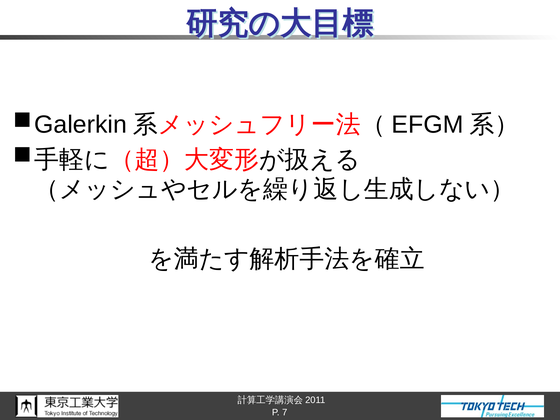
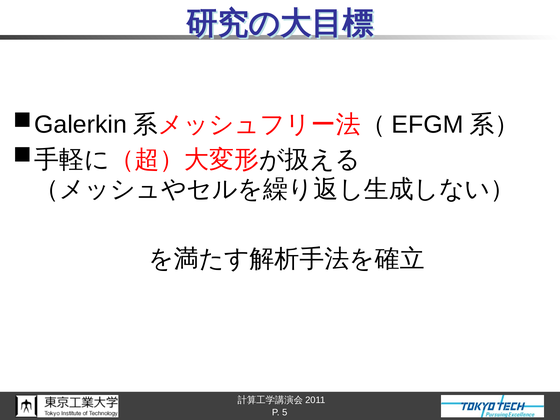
7: 7 -> 5 (285, 412)
